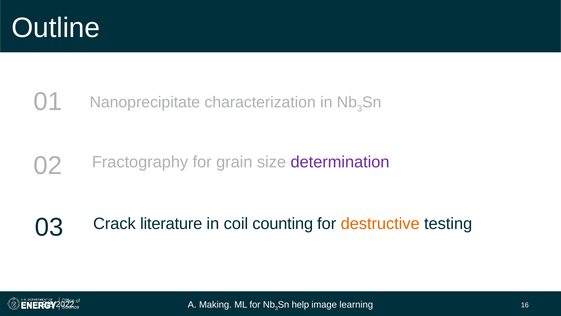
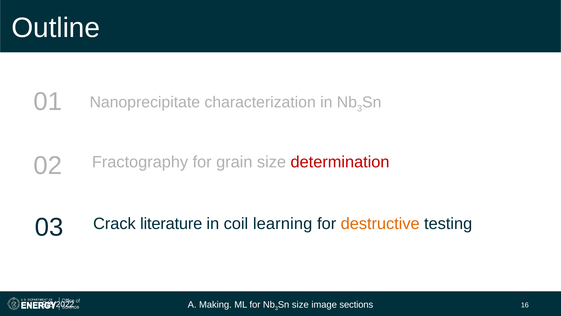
determination colour: purple -> red (340, 162)
counting: counting -> learning (283, 224)
help: help -> size (300, 304)
learning: learning -> sections (356, 304)
